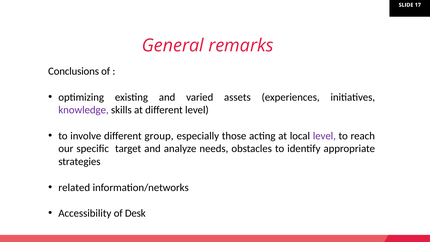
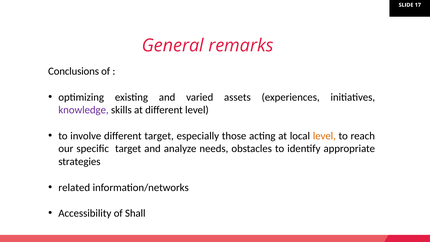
different group: group -> target (159, 136)
level colour: purple -> orange (324, 136)
Desk: Desk -> Shall (135, 213)
